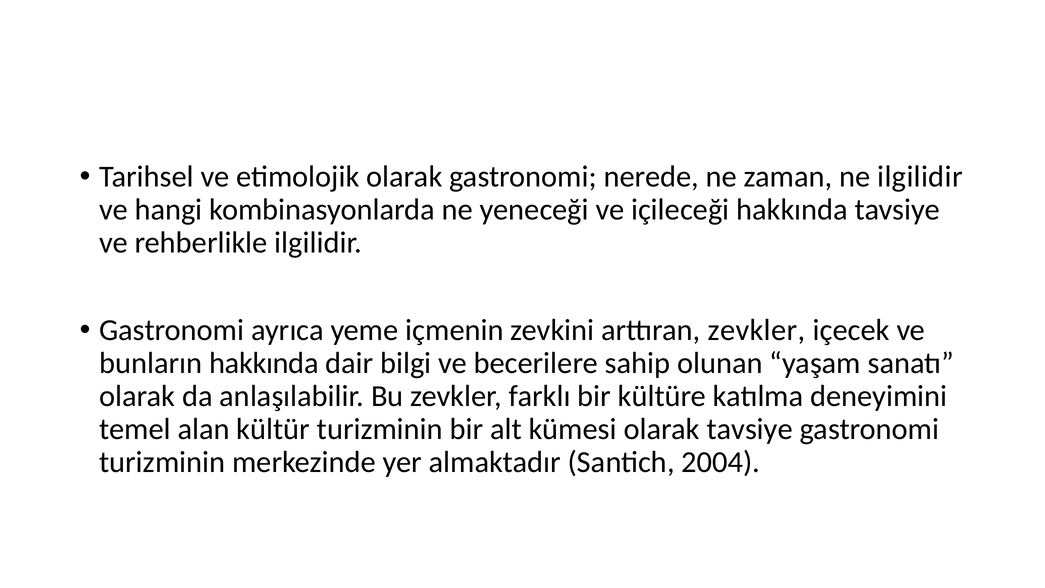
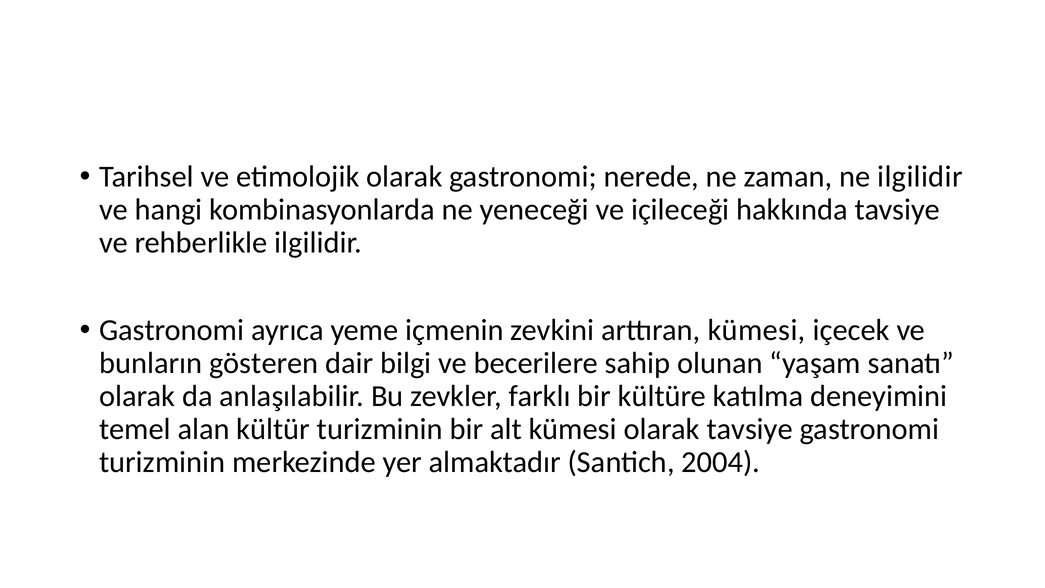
arttıran zevkler: zevkler -> kümesi (757, 330)
bunların hakkında: hakkında -> gösteren (264, 363)
